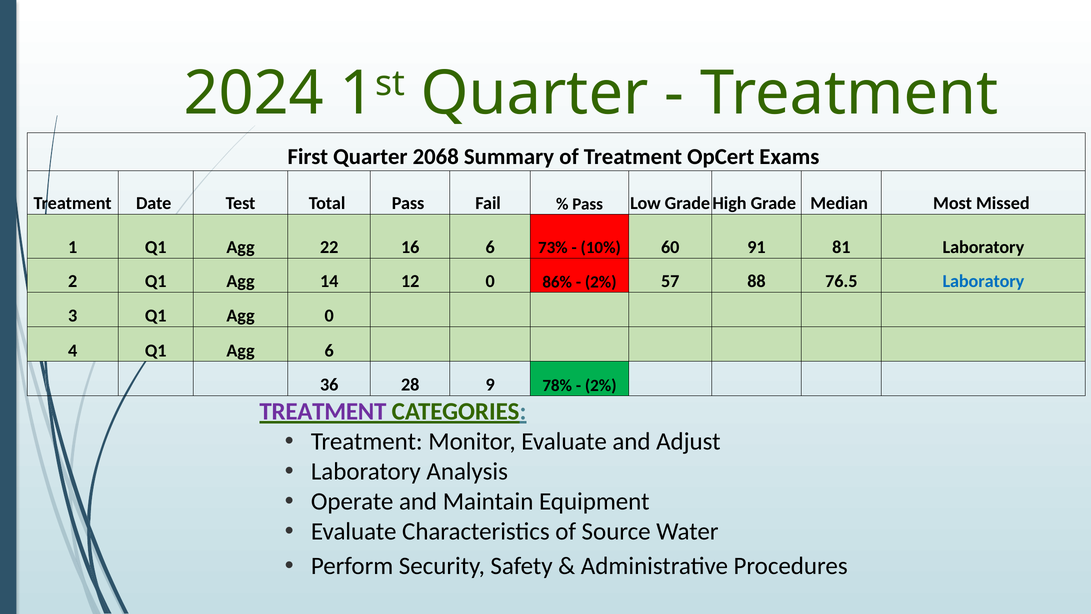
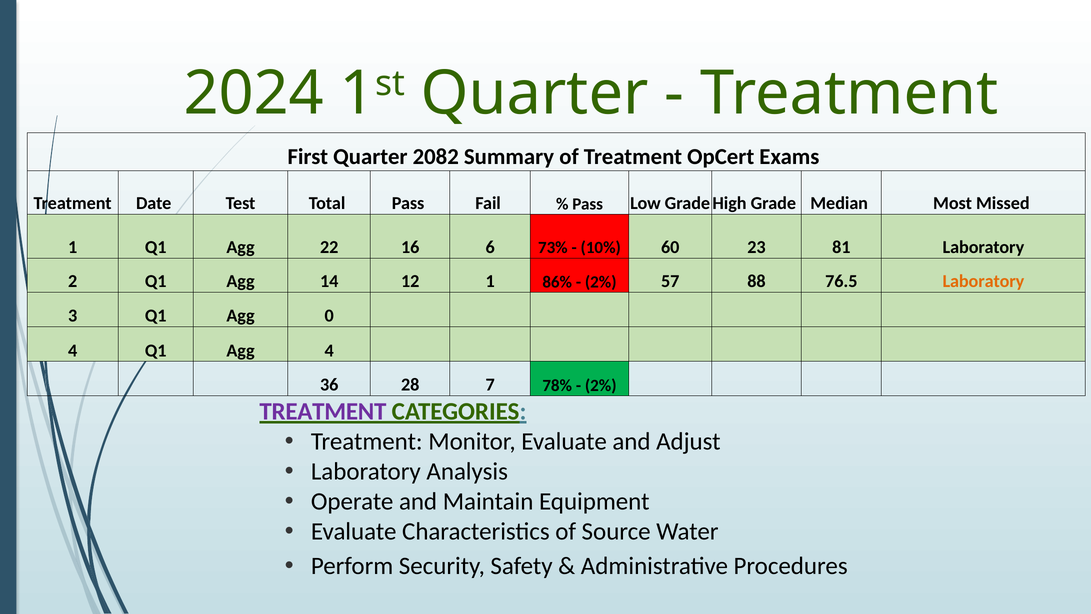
2068: 2068 -> 2082 (436, 157)
91: 91 -> 23 (756, 247)
12 0: 0 -> 1 (490, 281)
Laboratory colour: blue -> orange (983, 281)
Agg 6: 6 -> 4 (329, 350)
9: 9 -> 7 (490, 385)
